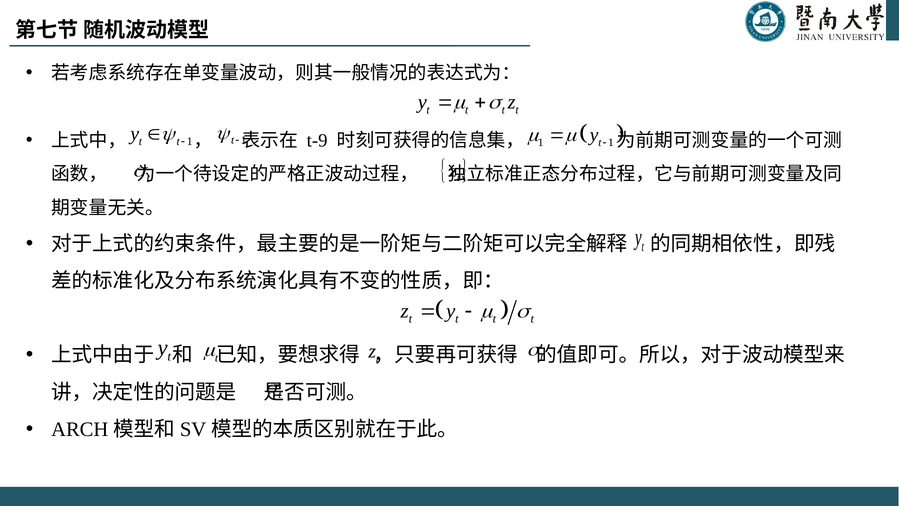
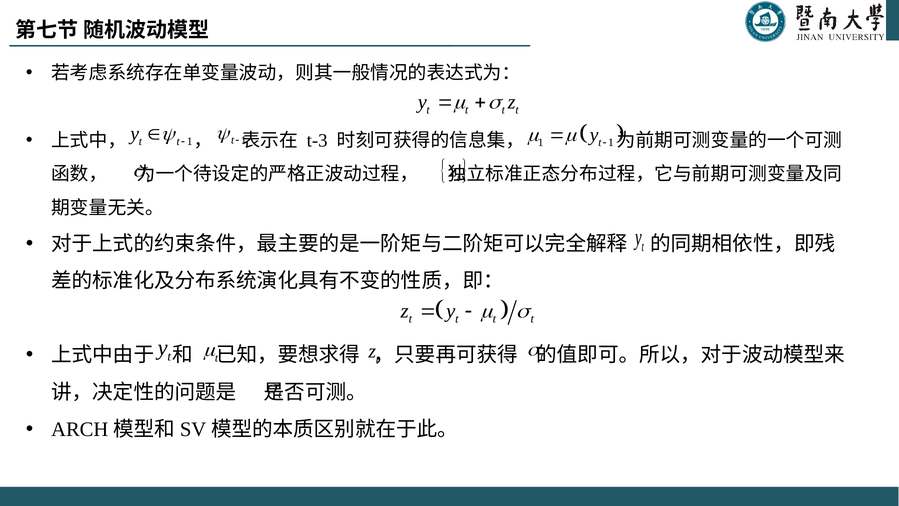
t-9: t-9 -> t-3 (317, 140)
